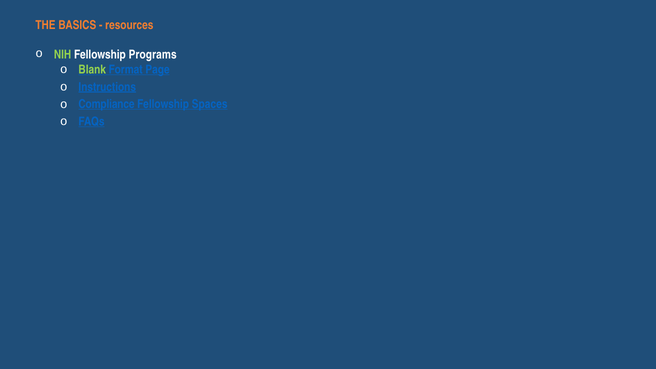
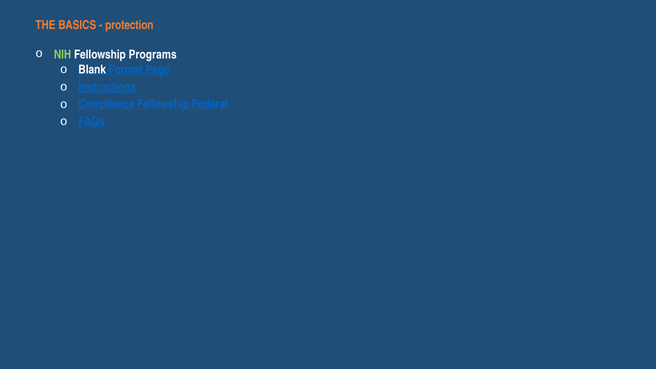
resources: resources -> protection (129, 25)
Blank colour: light green -> white (92, 70)
Spaces: Spaces -> Federal (210, 104)
